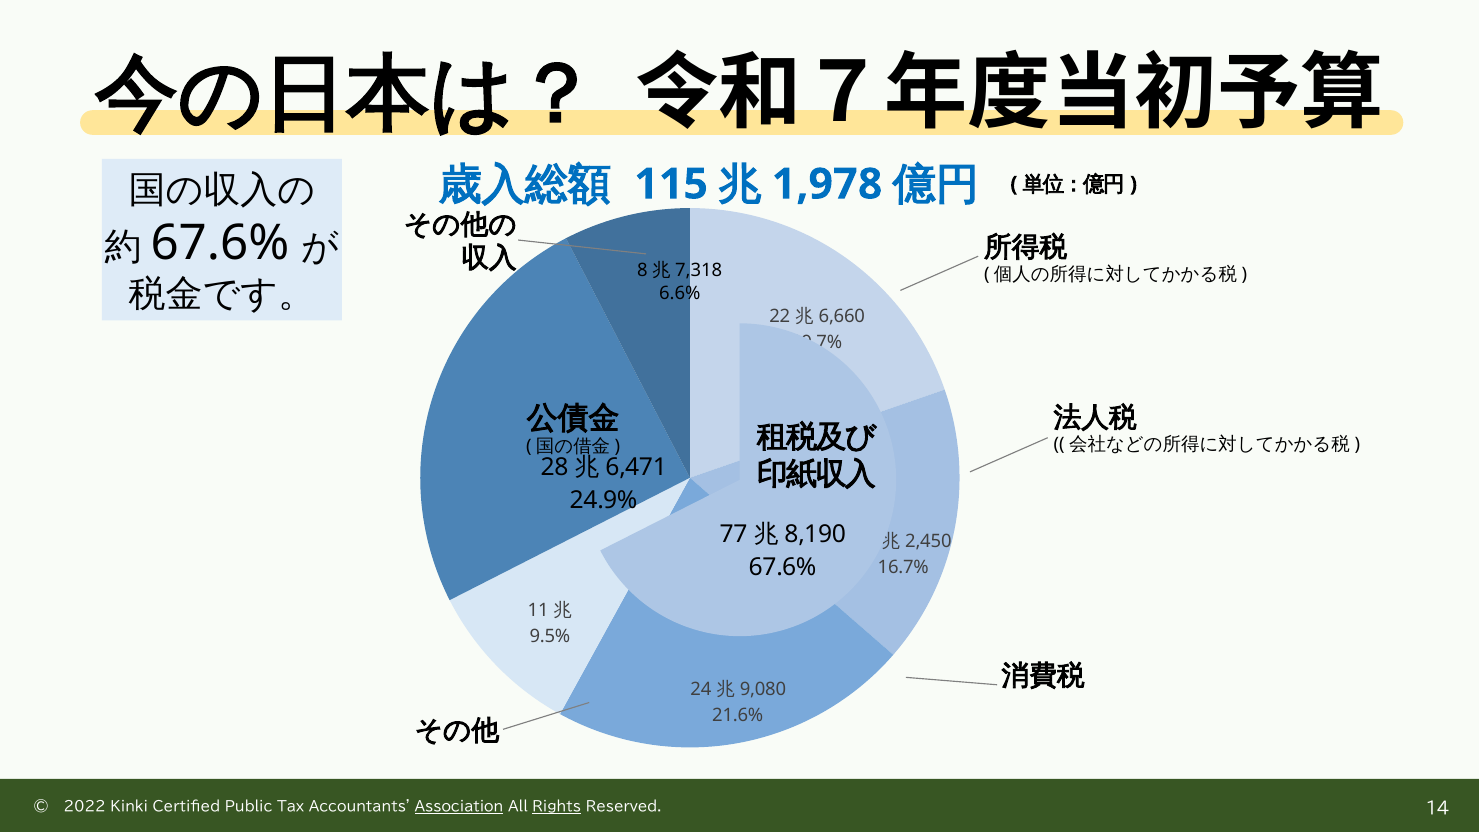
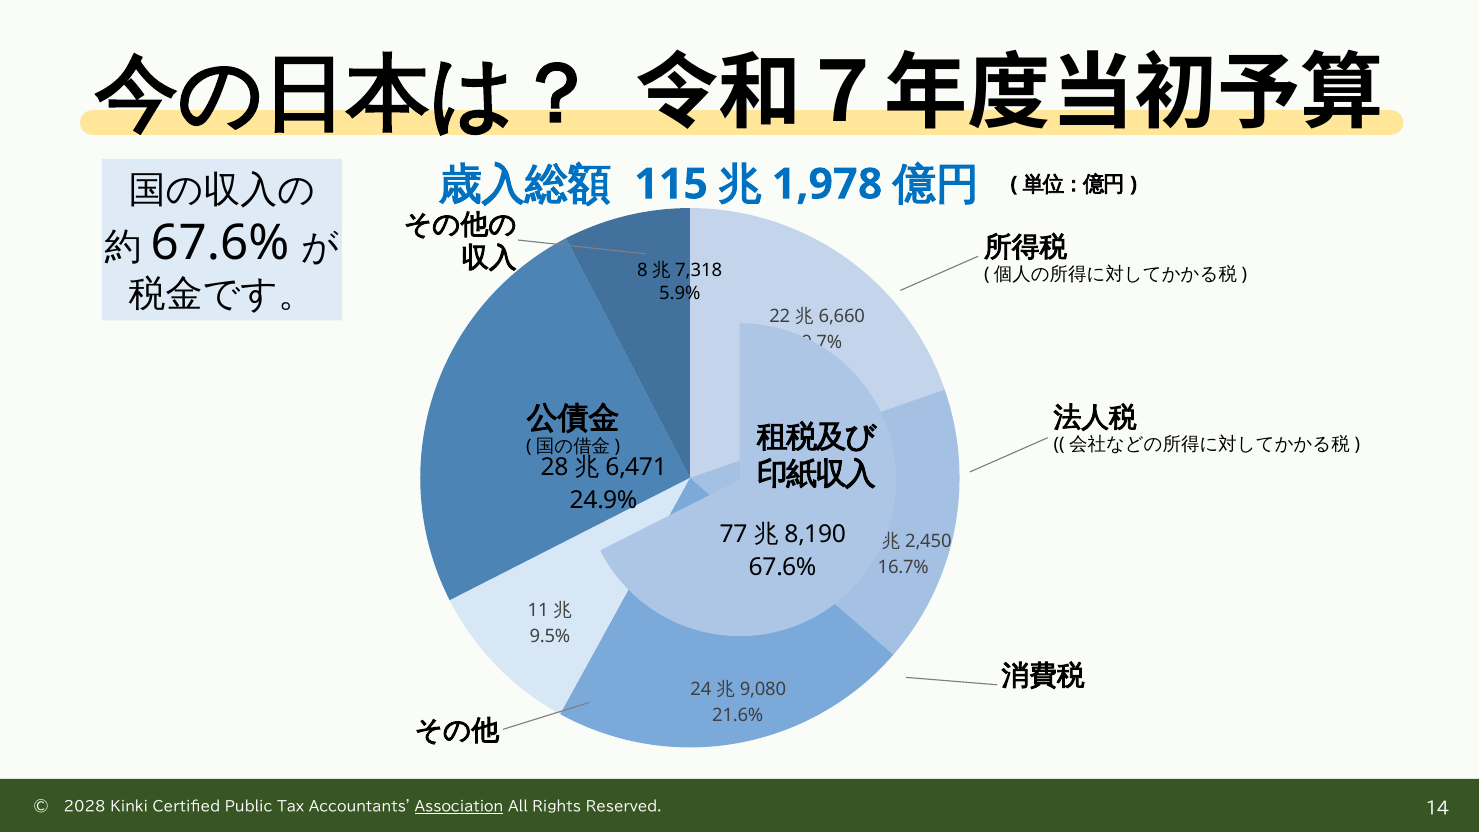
6.6%: 6.6% -> 5.9% (680, 293)
2022: 2022 -> 2028 (85, 807)
Rights underline: present -> none (557, 807)
